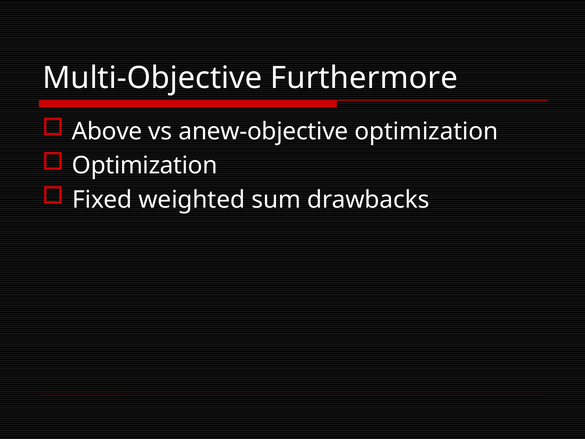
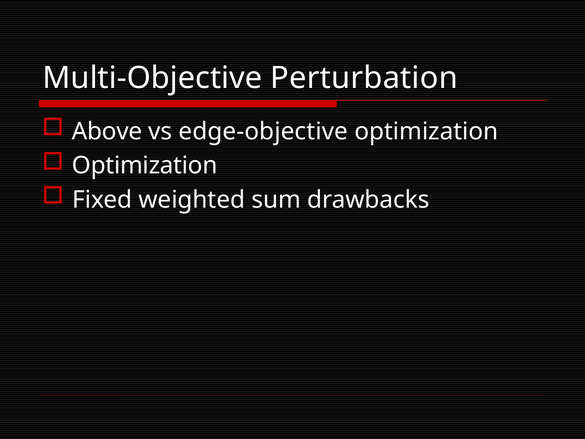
Furthermore: Furthermore -> Perturbation (364, 78)
anew-objective: anew-objective -> edge-objective (263, 131)
